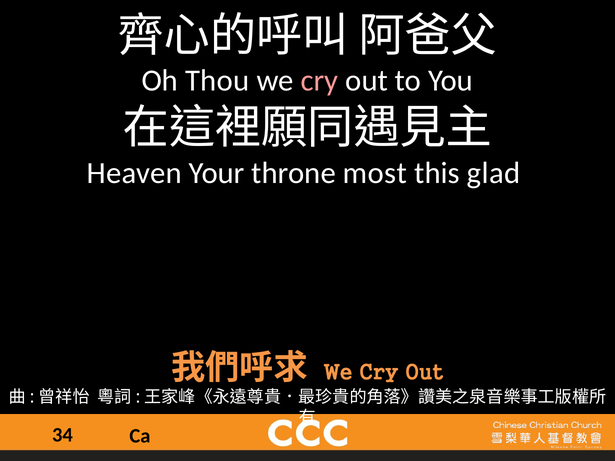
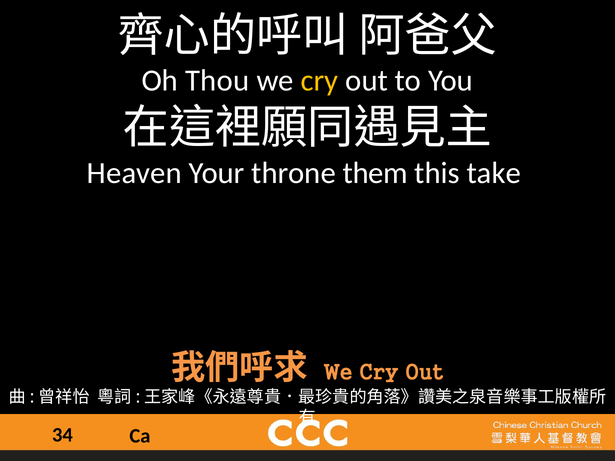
cry colour: pink -> yellow (320, 81)
most: most -> them (375, 173)
glad: glad -> take (494, 173)
